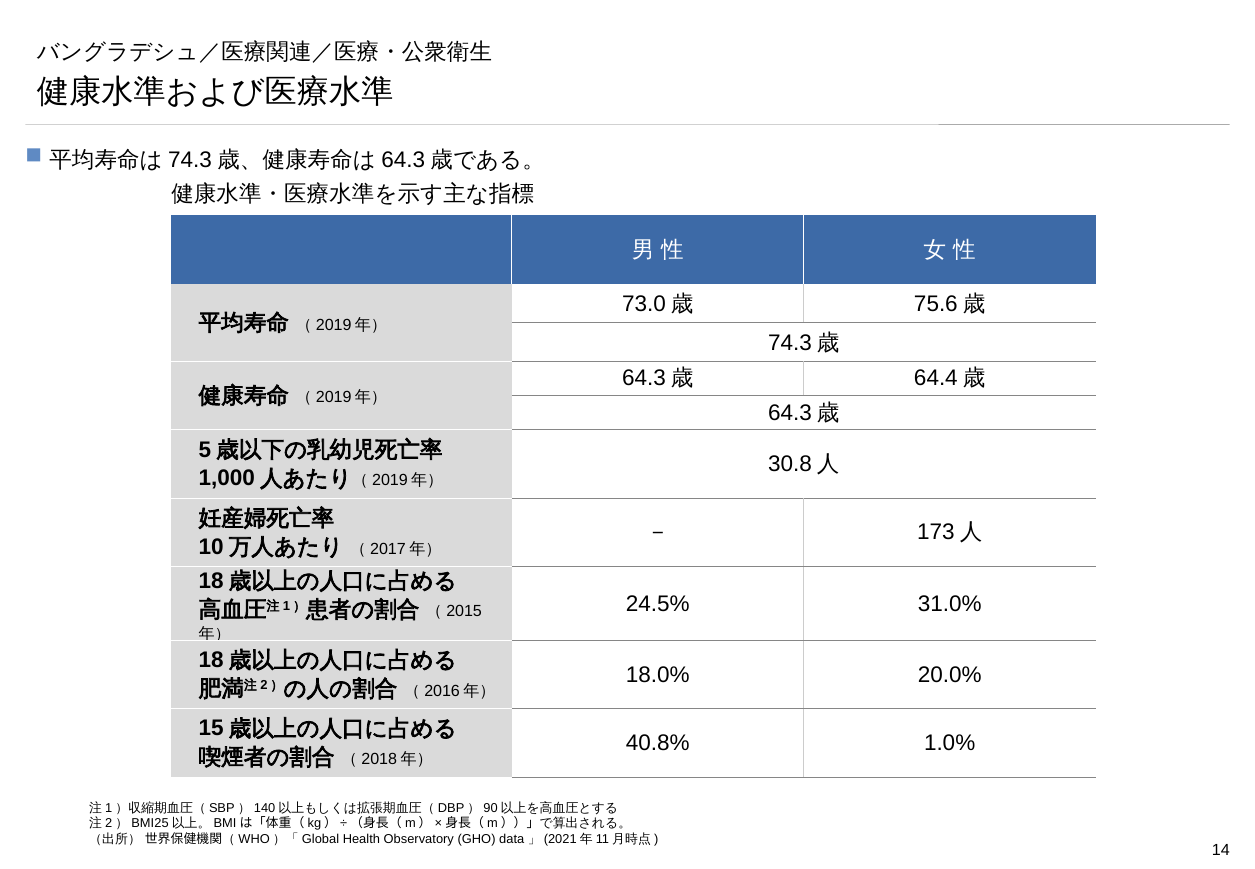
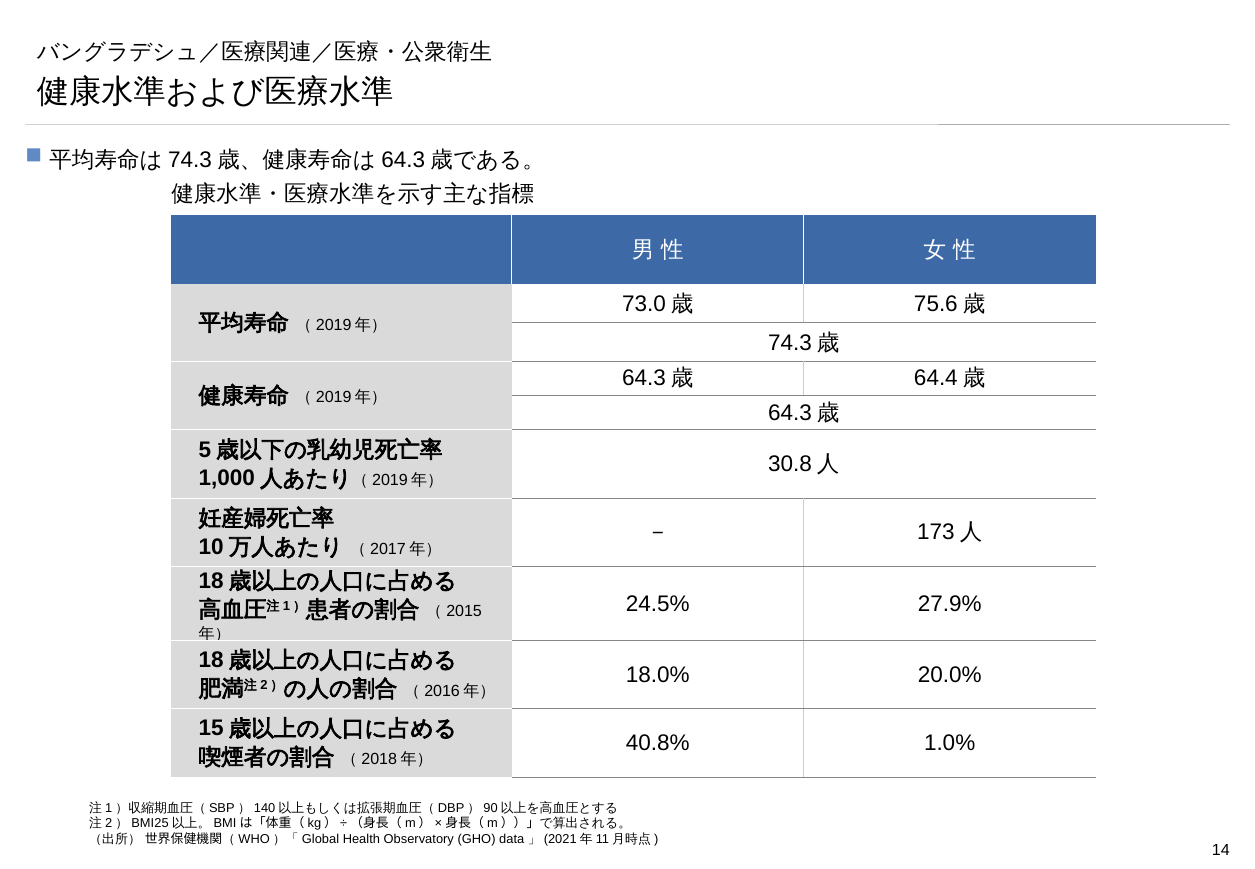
31.0%: 31.0% -> 27.9% (950, 604)
